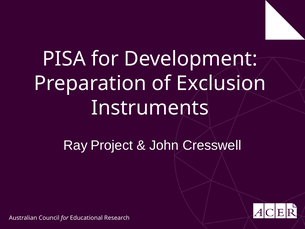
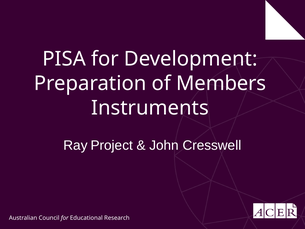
Exclusion: Exclusion -> Members (221, 83)
